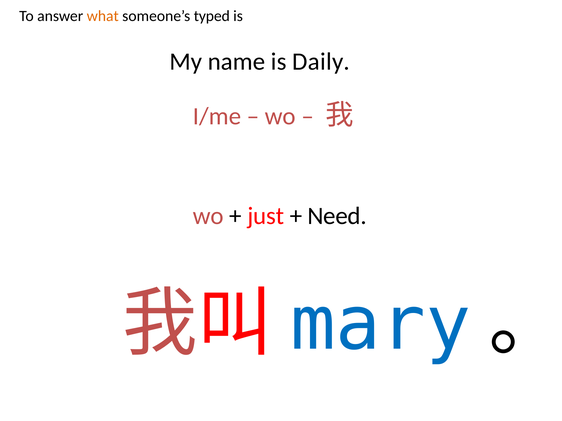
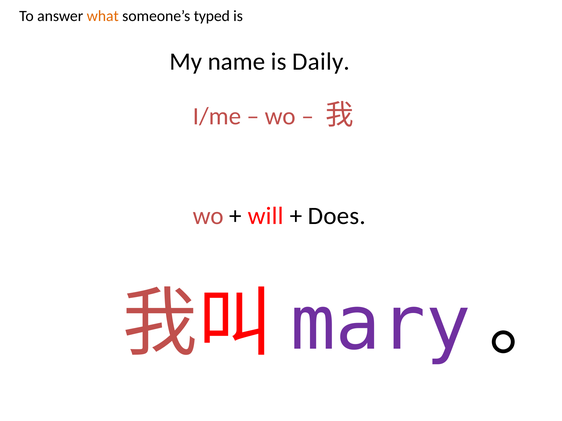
just: just -> will (266, 216)
Need: Need -> Does (337, 216)
mary colour: blue -> purple (381, 325)
